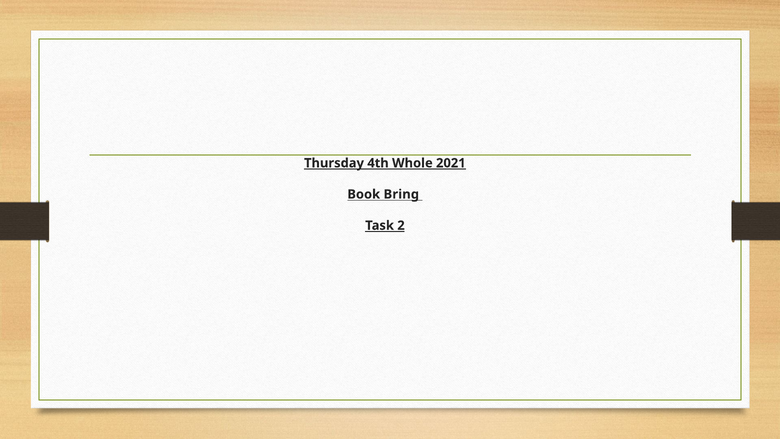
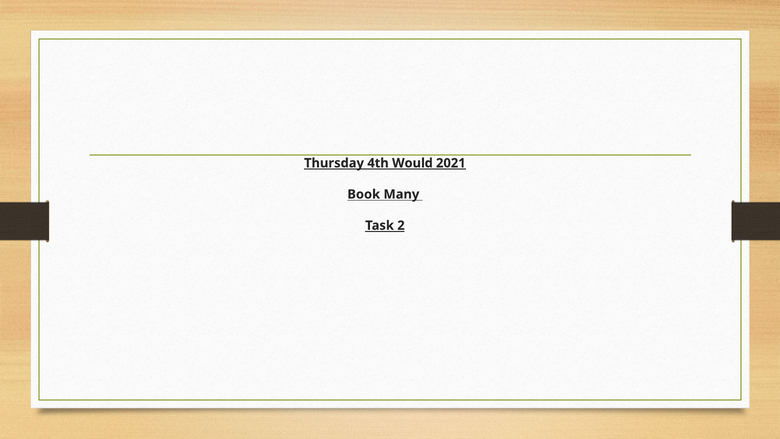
Whole: Whole -> Would (412, 163)
Bring: Bring -> Many (401, 194)
